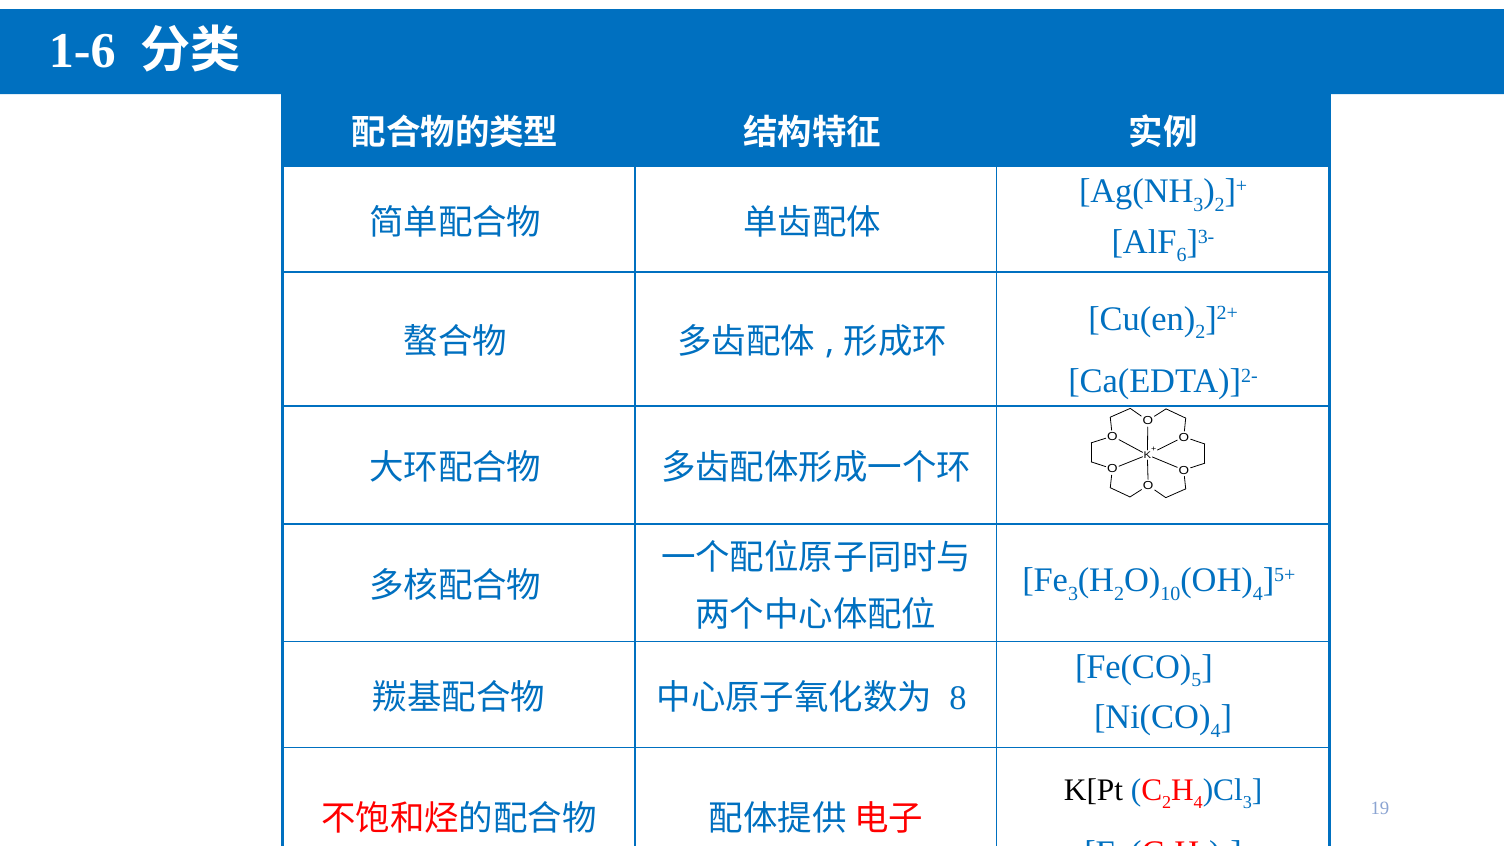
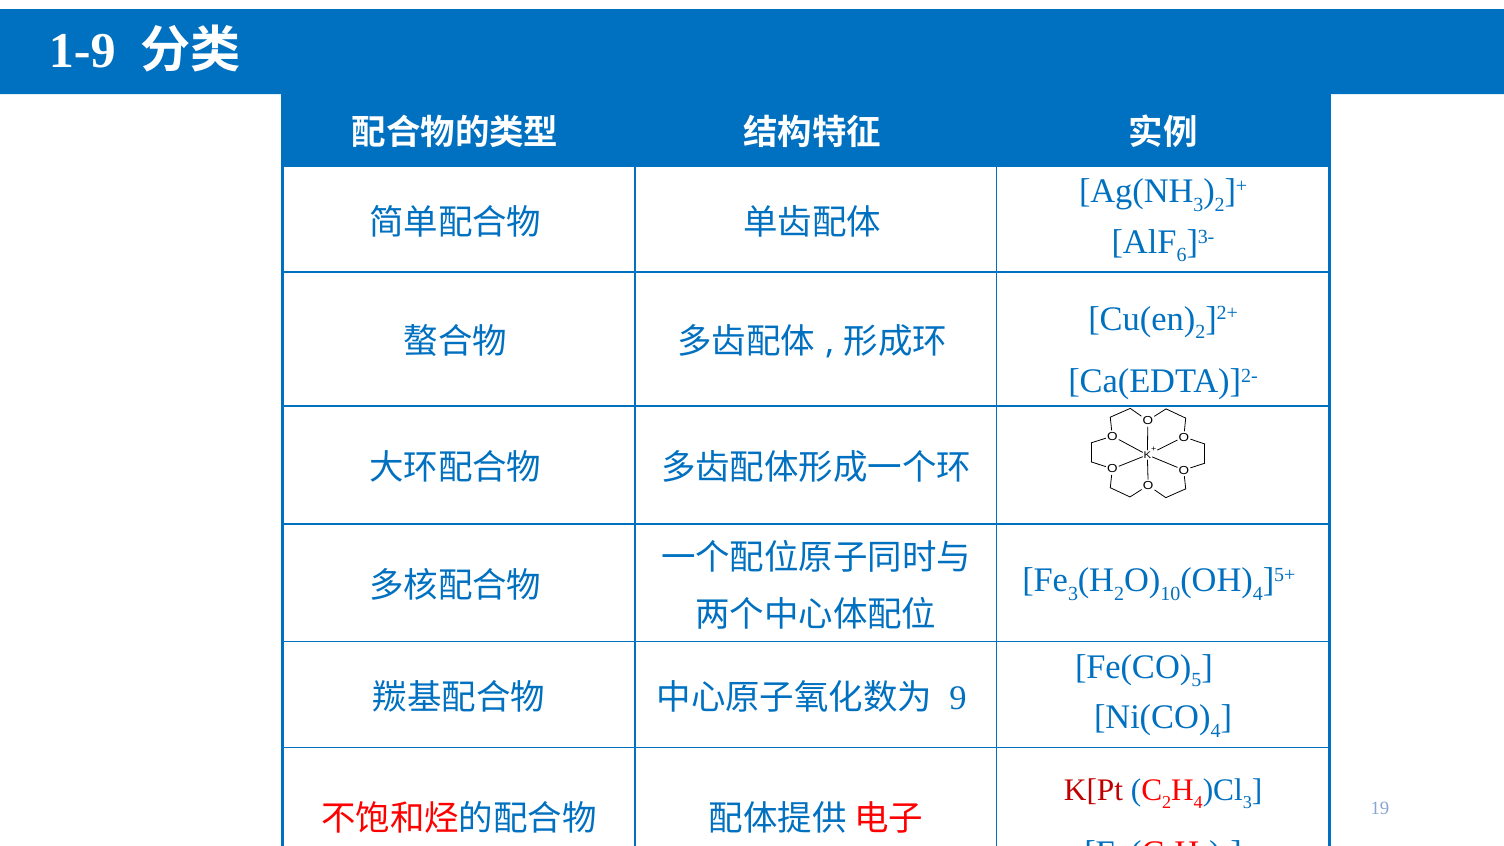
1-6: 1-6 -> 1-9 (82, 51)
8: 8 -> 9 (958, 698)
K[Pt colour: black -> red (1093, 790)
